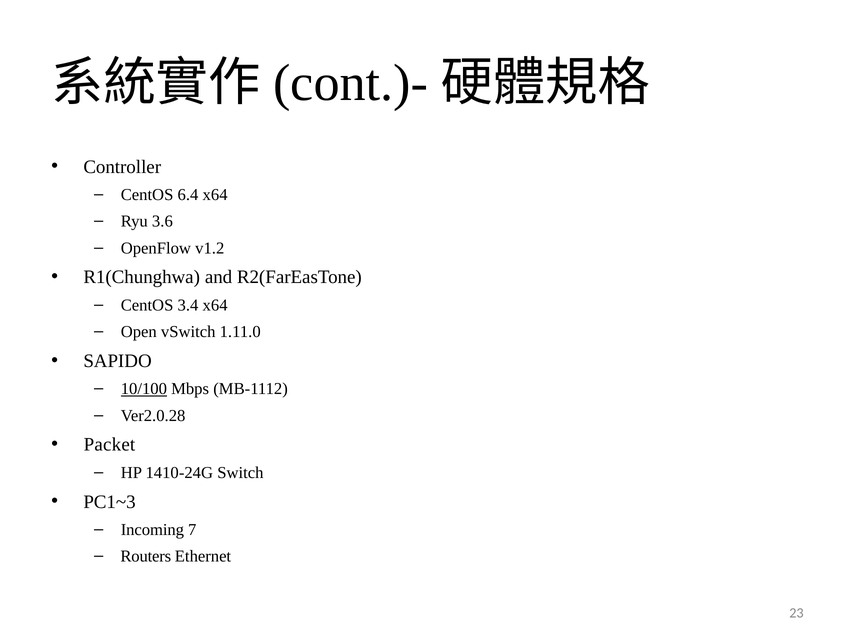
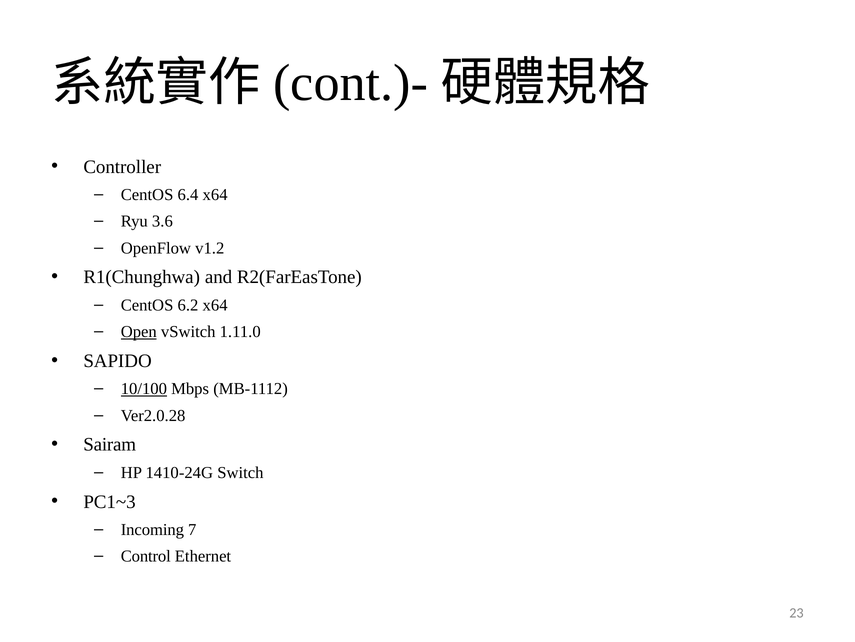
3.4: 3.4 -> 6.2 (188, 305)
Open underline: none -> present (139, 331)
Packet: Packet -> Sairam (110, 444)
Routers: Routers -> Control (146, 556)
